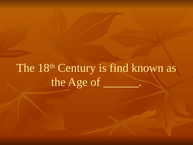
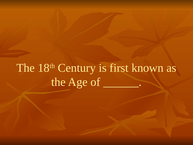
find: find -> first (119, 68)
